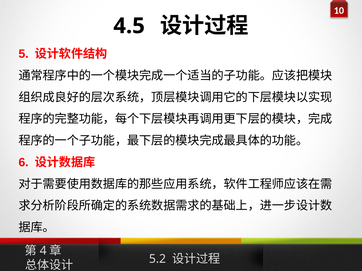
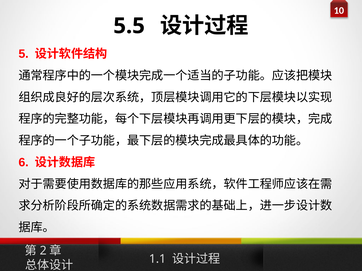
4.5: 4.5 -> 5.5 (129, 26)
4: 4 -> 2 (43, 251)
5.2: 5.2 -> 1.1 (157, 259)
